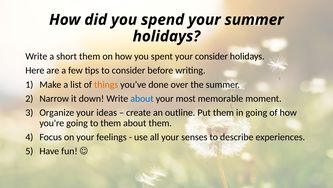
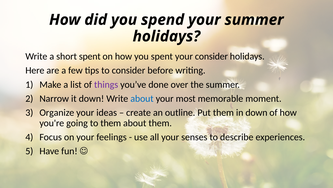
short them: them -> spent (90, 56)
things colour: orange -> purple (106, 84)
in going: going -> down (256, 112)
